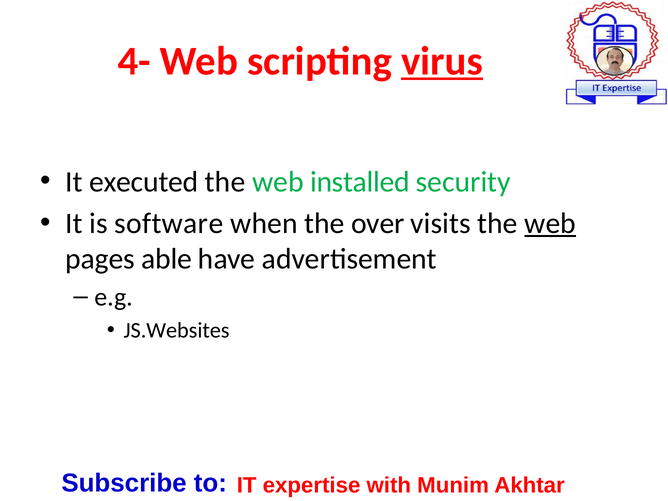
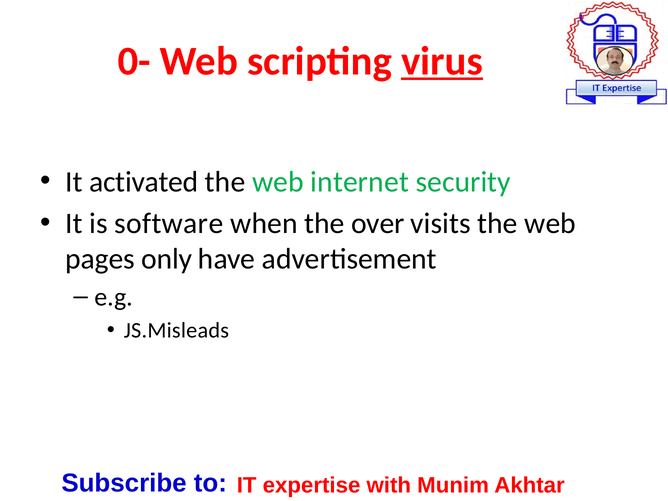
4-: 4- -> 0- (134, 61)
executed: executed -> activated (144, 182)
installed: installed -> internet (360, 182)
web underline: present -> none (550, 223)
able: able -> only (167, 259)
JS.Websites: JS.Websites -> JS.Misleads (176, 330)
